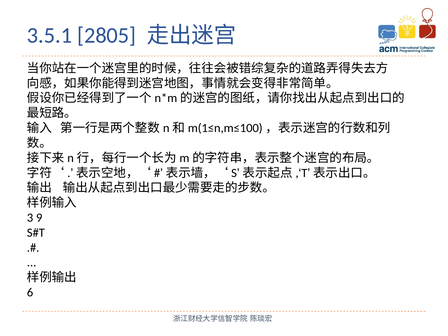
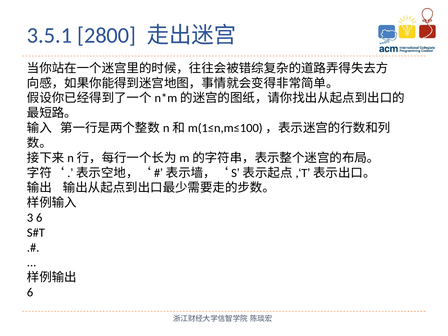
2805: 2805 -> 2800 (107, 36)
3 9: 9 -> 6 (39, 218)
